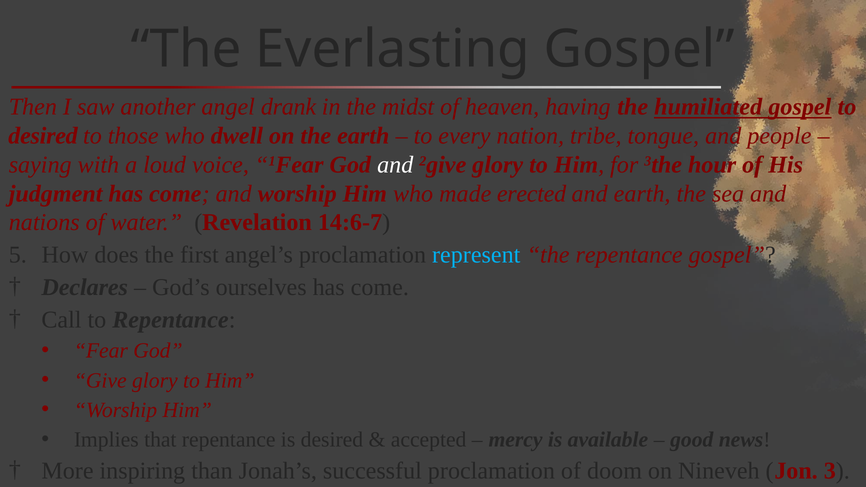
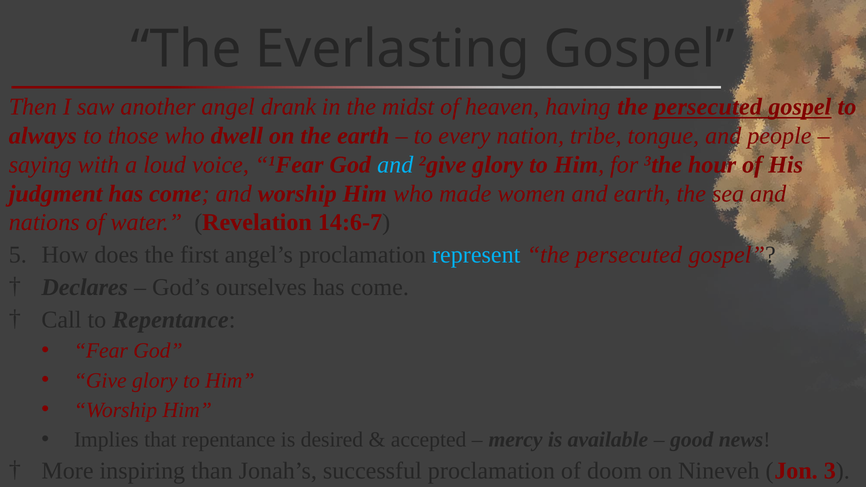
having the humiliated: humiliated -> persecuted (708, 107)
desired: desired -> always (43, 136)
and colour: white -> light blue (395, 165)
erected: erected -> women (531, 194)
repentance: repentance -> persecuted (629, 255)
